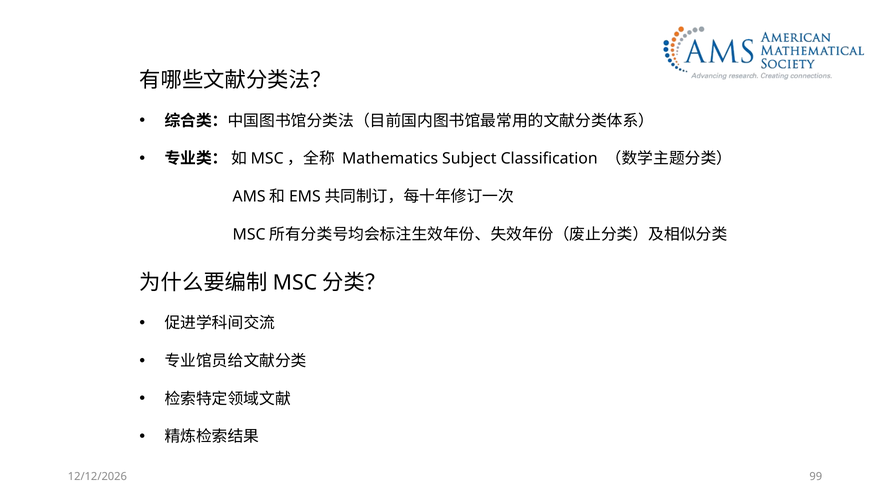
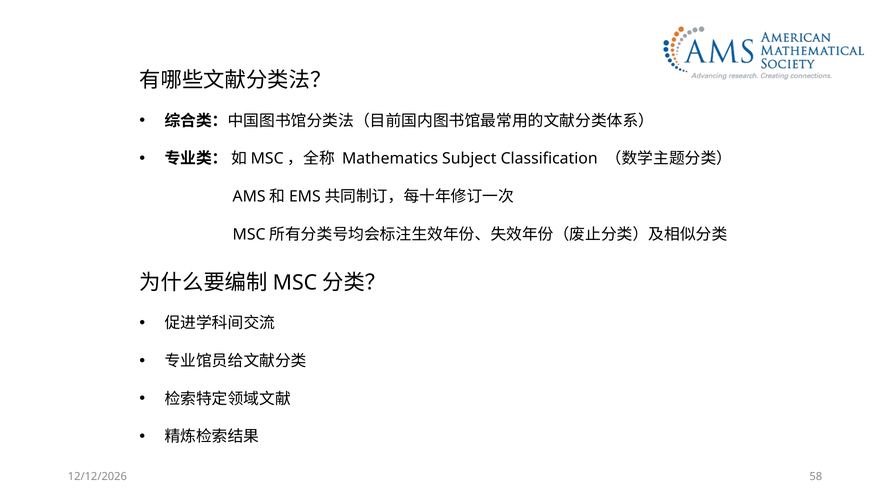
99: 99 -> 58 (816, 477)
